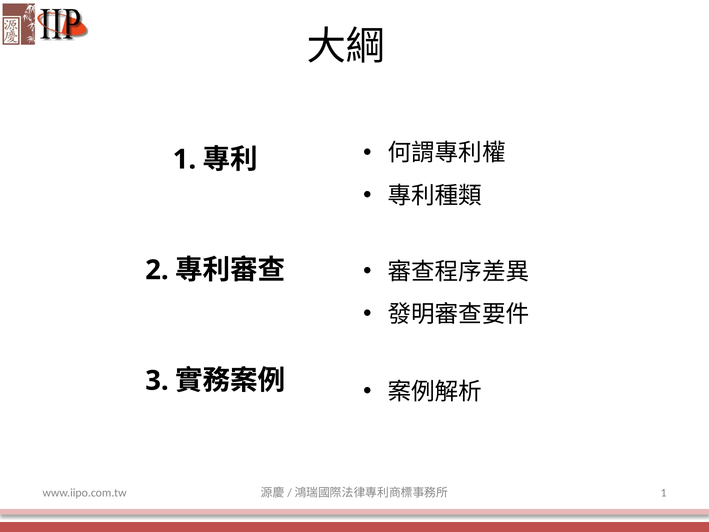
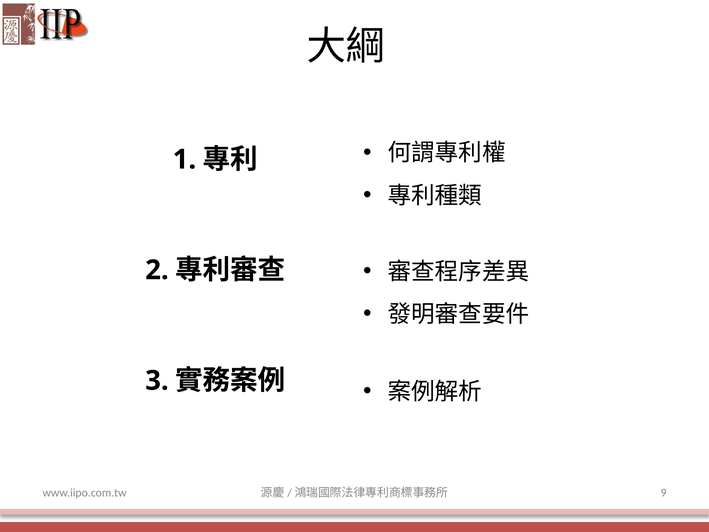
1: 1 -> 9 (664, 492)
